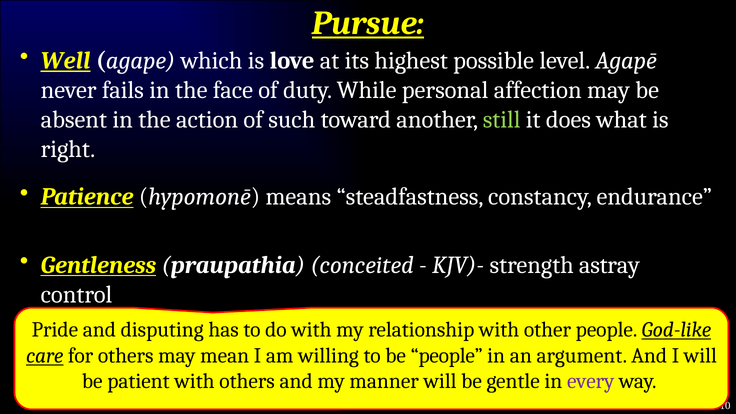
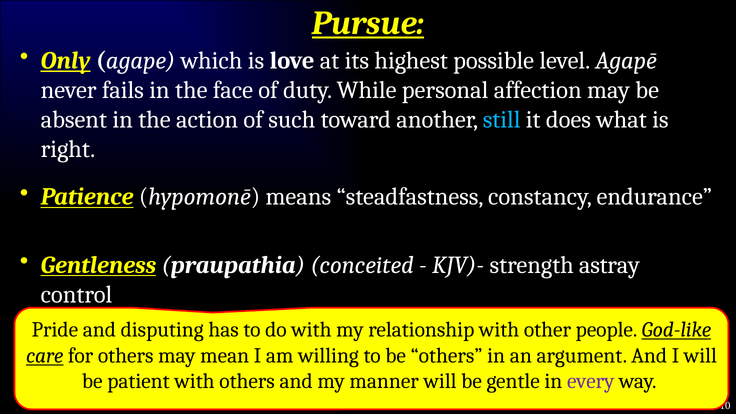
Well: Well -> Only (66, 61)
still colour: light green -> light blue (502, 120)
be people: people -> others (447, 356)
